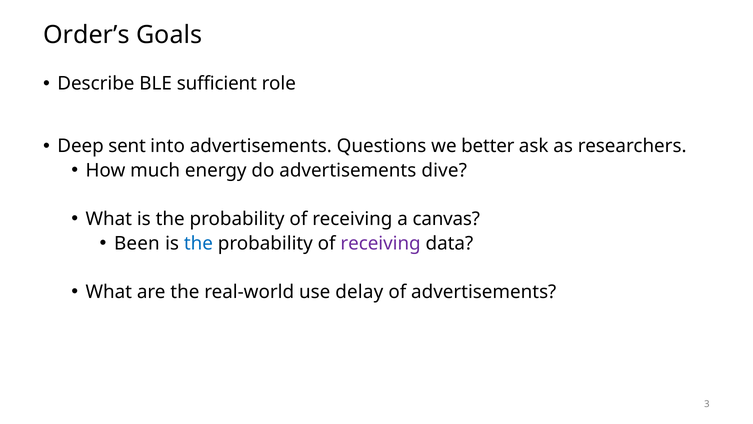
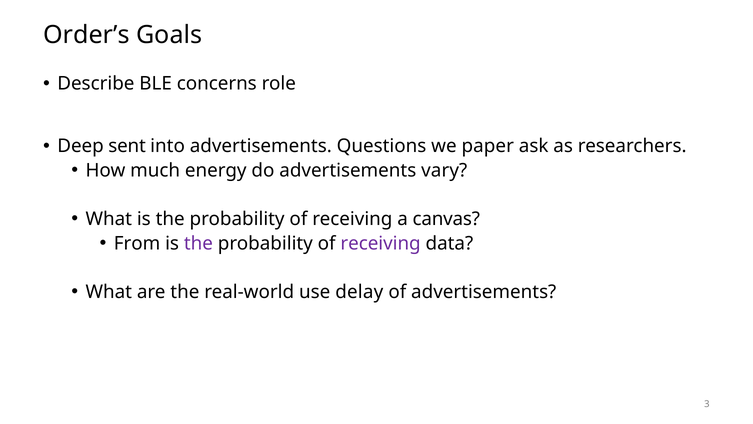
sufficient: sufficient -> concerns (217, 83)
better: better -> paper (488, 146)
dive: dive -> vary (444, 170)
Been: Been -> From (137, 243)
the colour: blue -> purple (198, 243)
